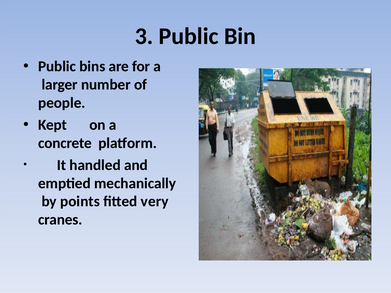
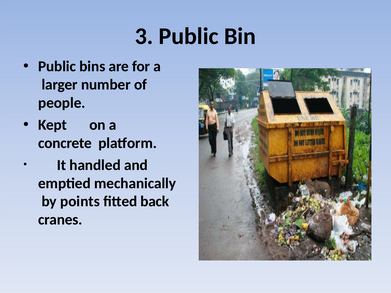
very: very -> back (155, 202)
